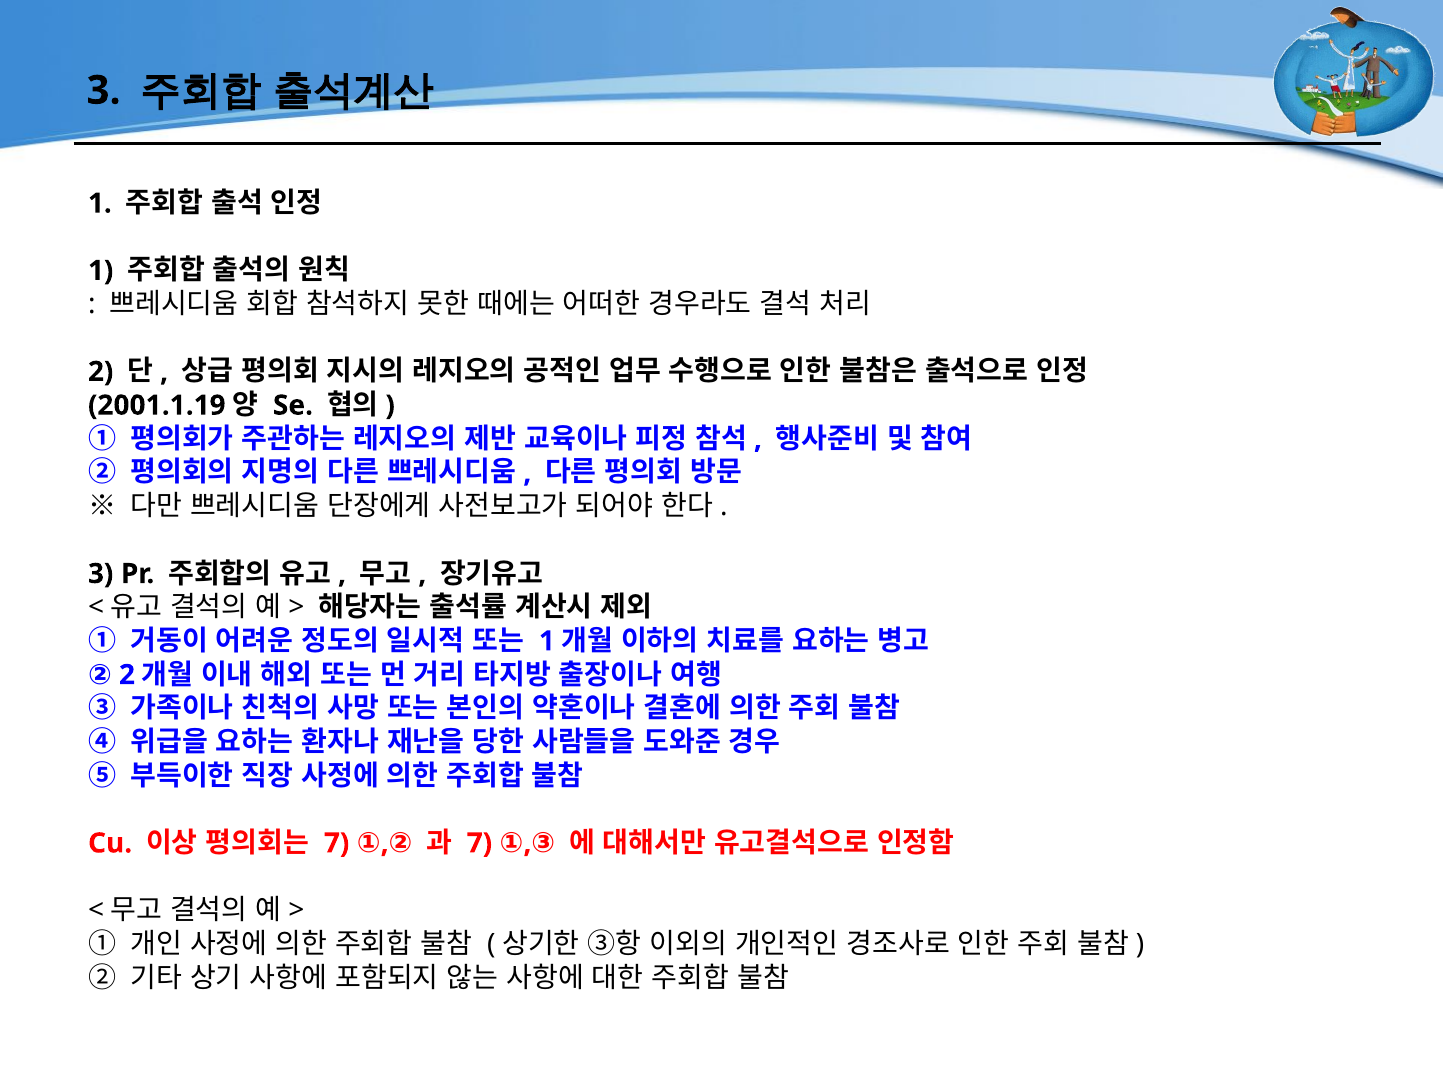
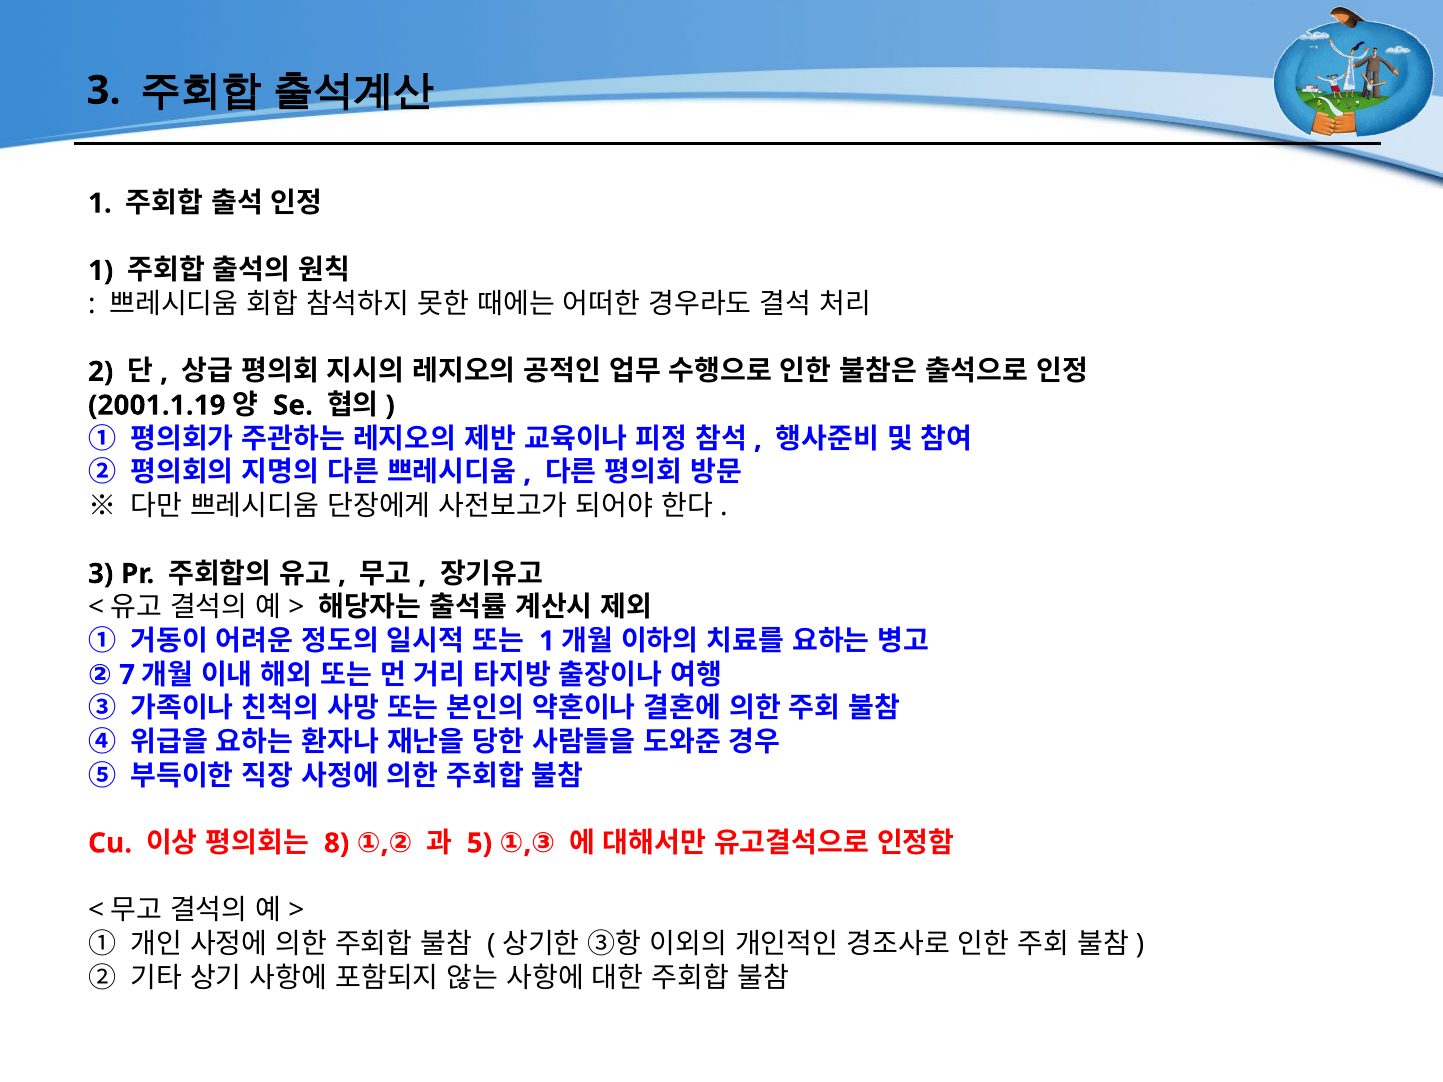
② 2: 2 -> 7 (127, 675)
7: 7 -> 5 (479, 843)
7: 7 -> 8 (337, 843)
